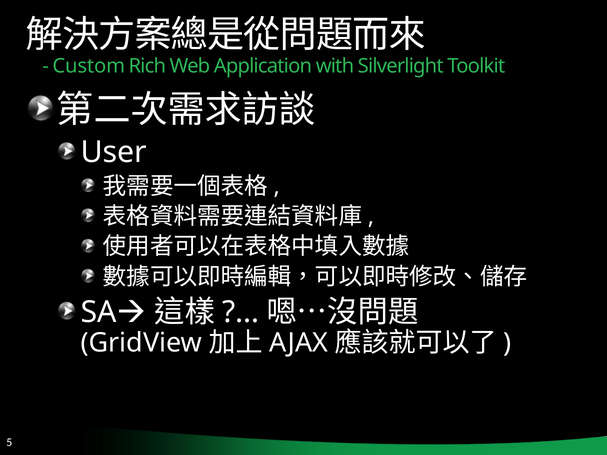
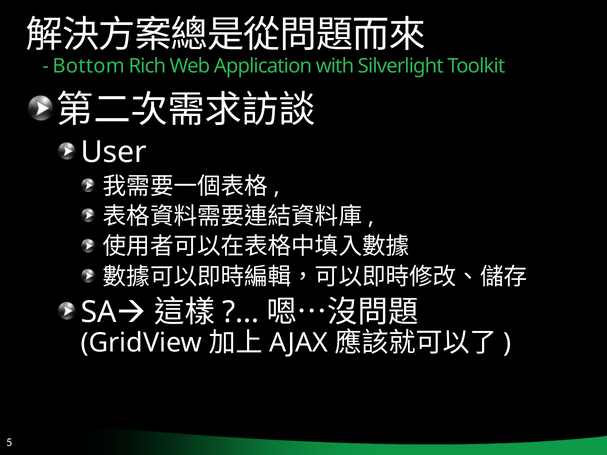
Custom: Custom -> Bottom (89, 66)
